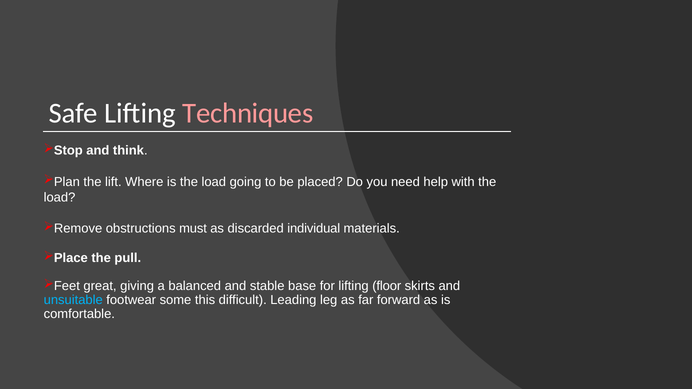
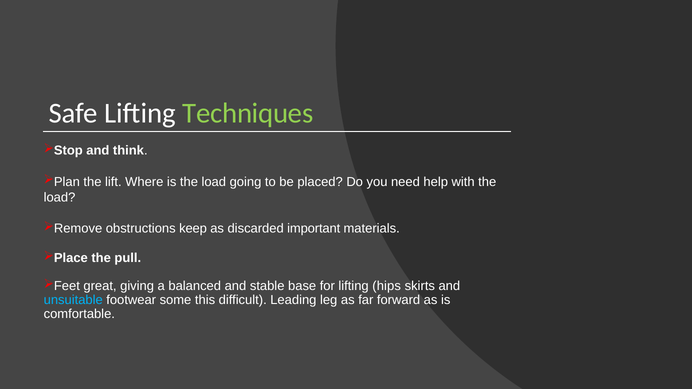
Techniques colour: pink -> light green (248, 113)
must: must -> keep (193, 229)
individual: individual -> important (314, 229)
floor: floor -> hips (387, 286)
